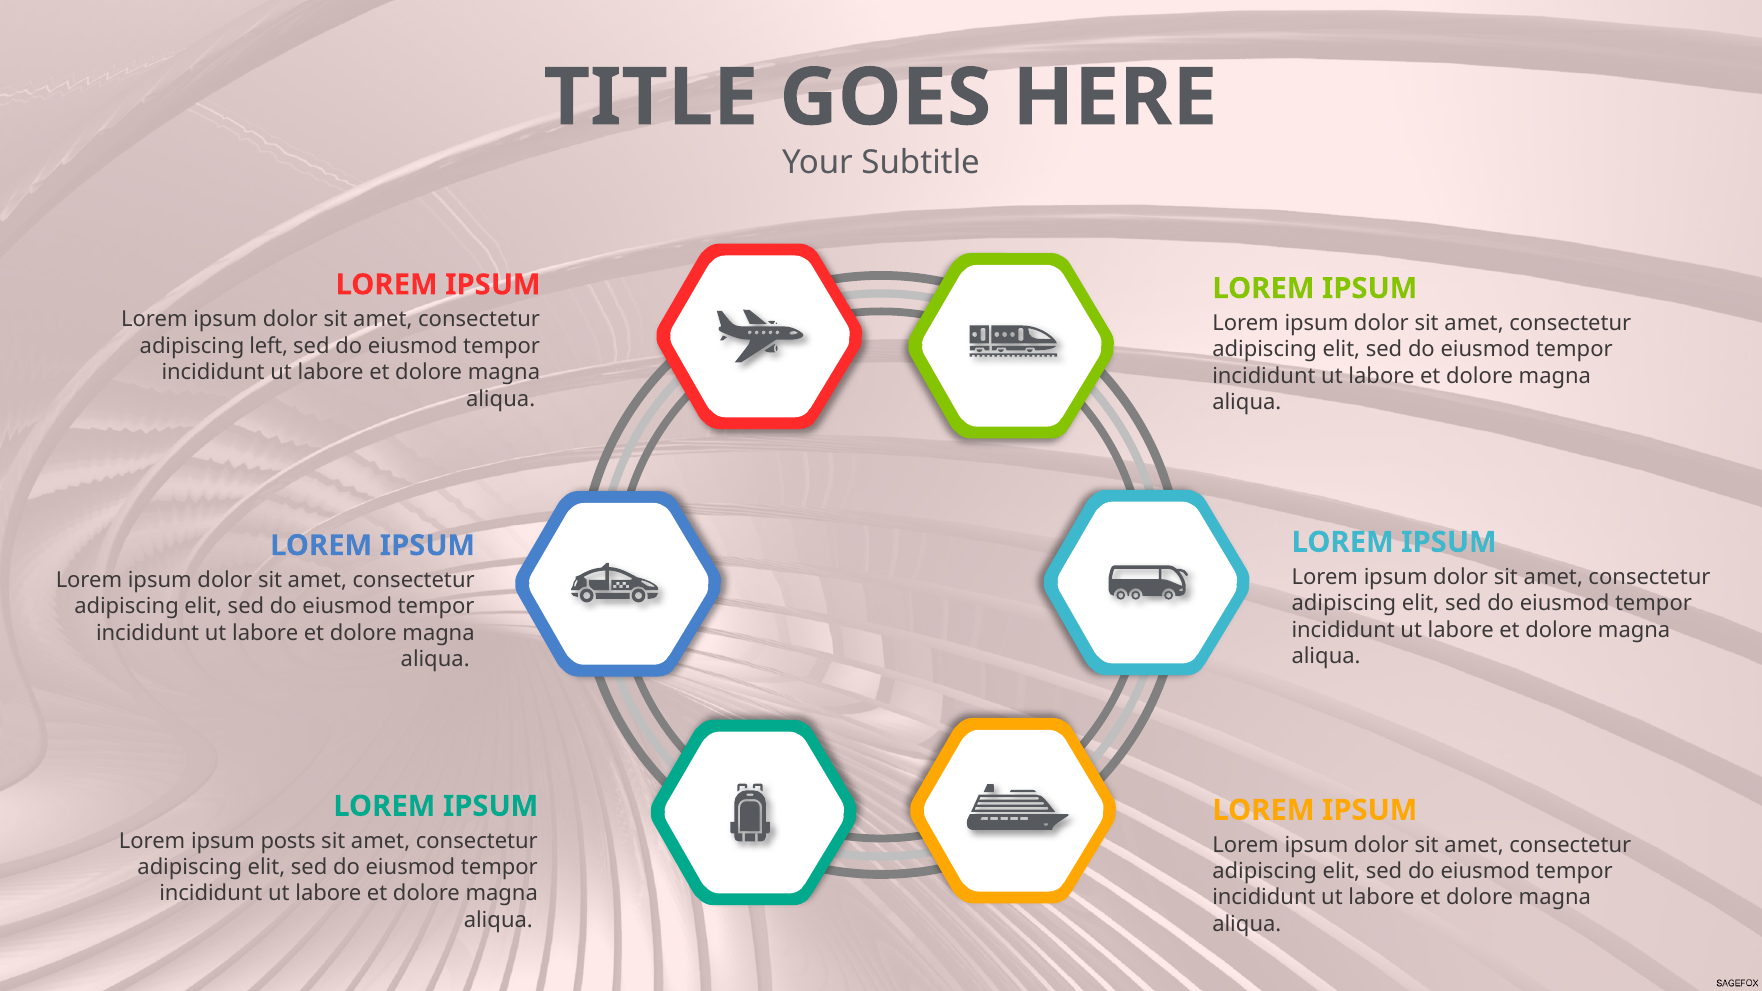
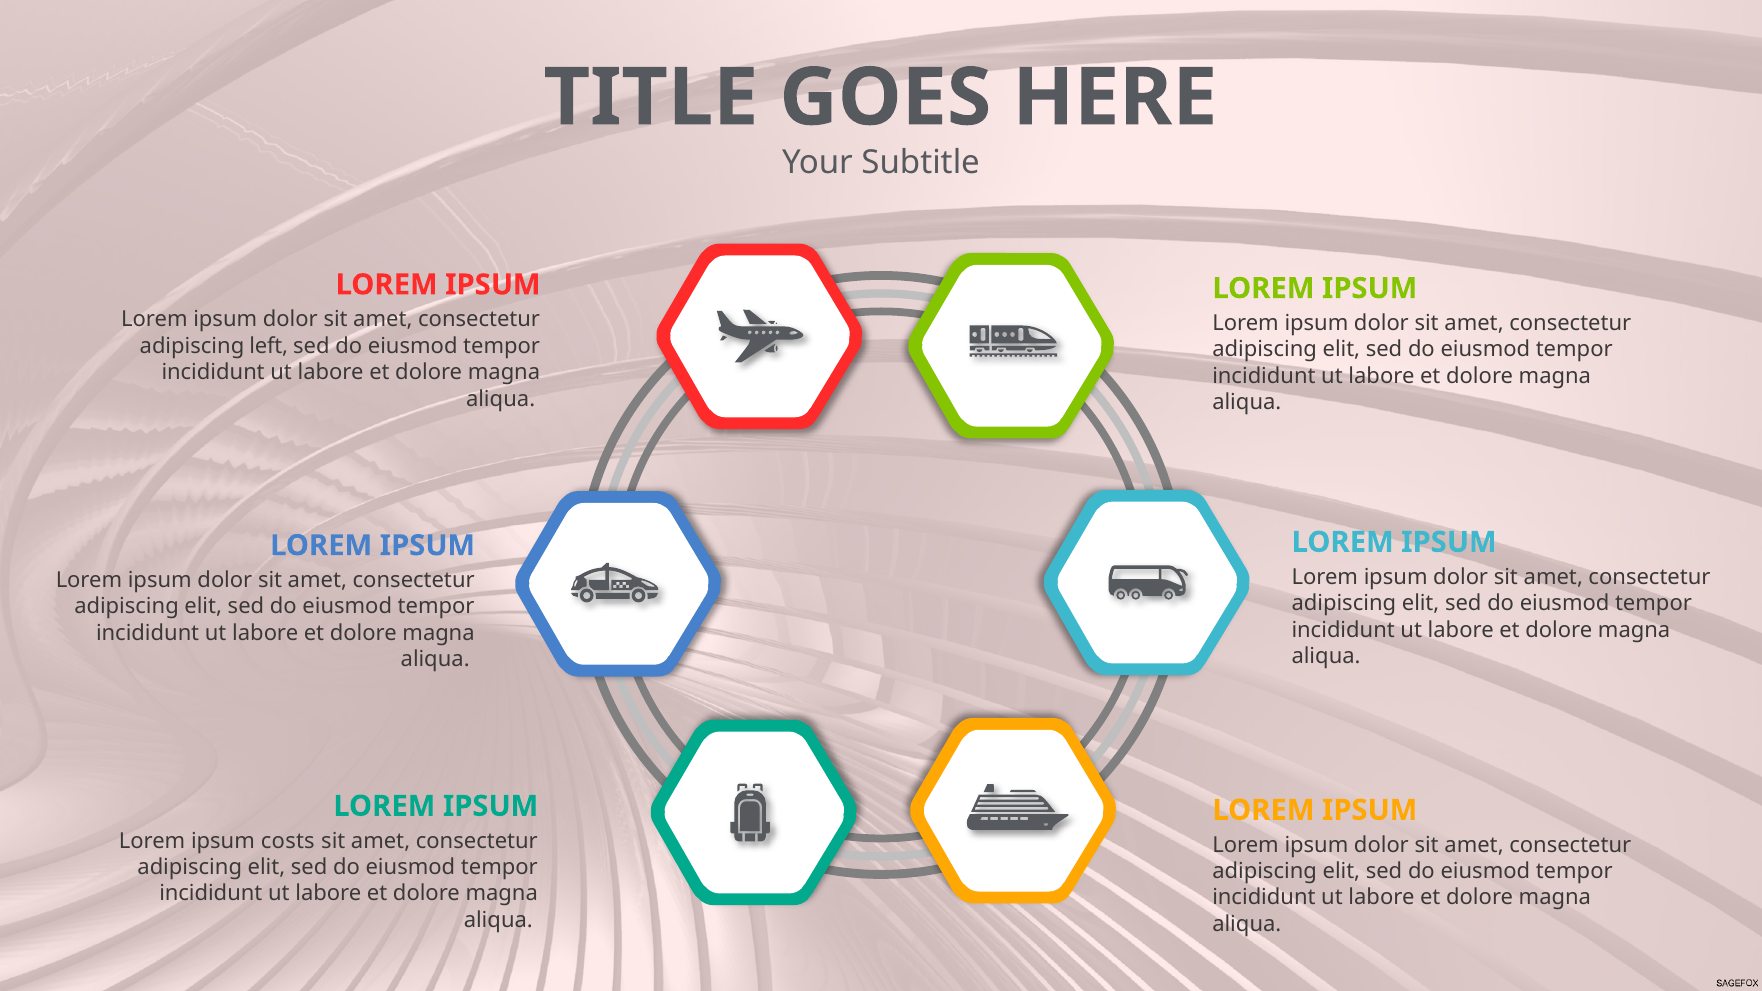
posts: posts -> costs (288, 841)
